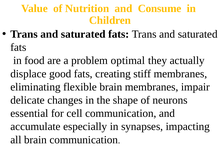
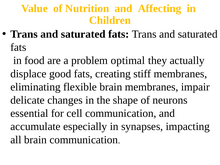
Consume: Consume -> Affecting (160, 8)
